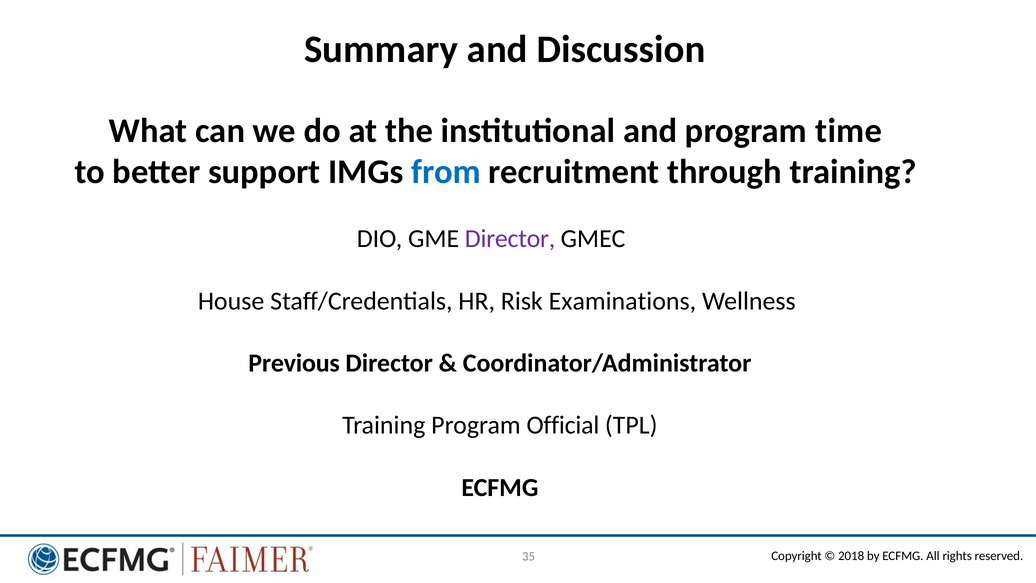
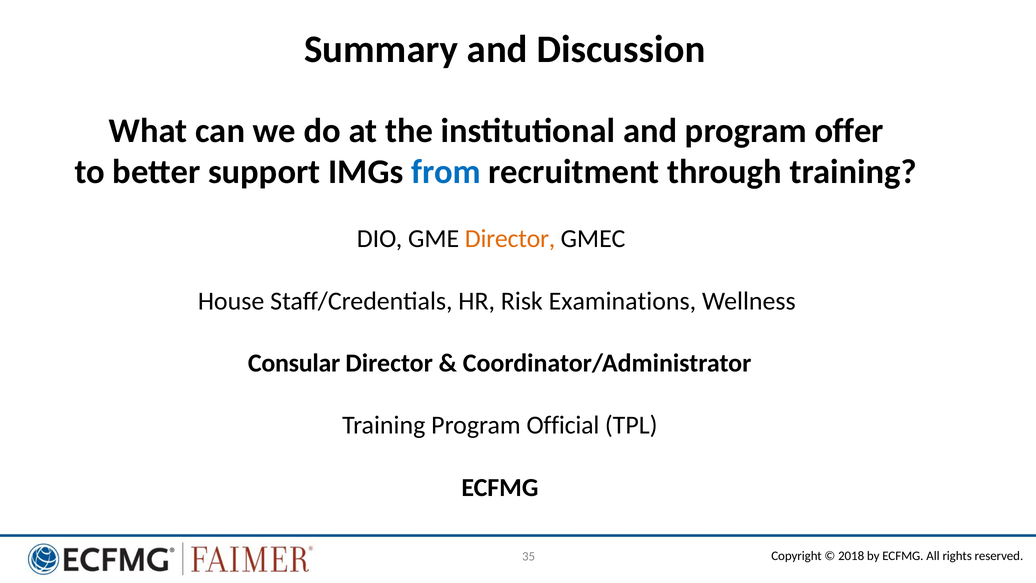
time: time -> offer (849, 131)
Director colour: purple -> orange (510, 239)
Previous: Previous -> Consular (294, 363)
